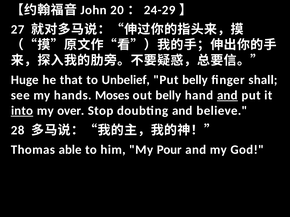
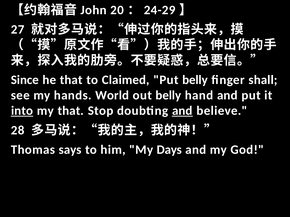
Huge: Huge -> Since (25, 80)
Unbelief: Unbelief -> Claimed (126, 80)
Moses: Moses -> World (112, 95)
and underline: present -> none (227, 95)
my over: over -> that (71, 111)
and underline: none -> present (182, 111)
able: able -> says (70, 150)
Pour: Pour -> Days (169, 150)
